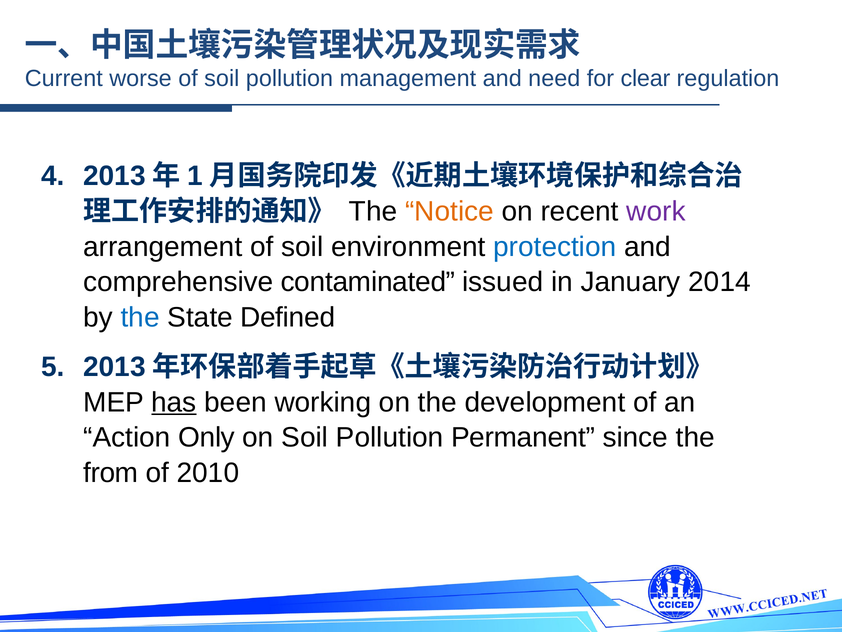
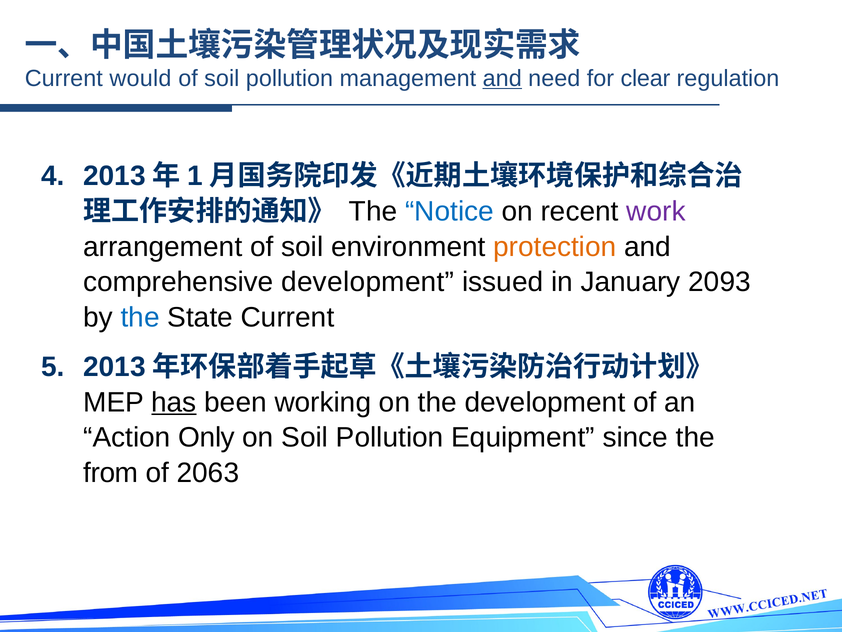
worse: worse -> would (140, 78)
and underline: none -> present (502, 78)
Notice colour: orange -> blue (449, 211)
protection colour: blue -> orange (555, 247)
comprehensive contaminated: contaminated -> development (368, 282)
2014: 2014 -> 2093 (720, 282)
State Defined: Defined -> Current (287, 317)
Permanent: Permanent -> Equipment (523, 437)
2010: 2010 -> 2063 (208, 473)
